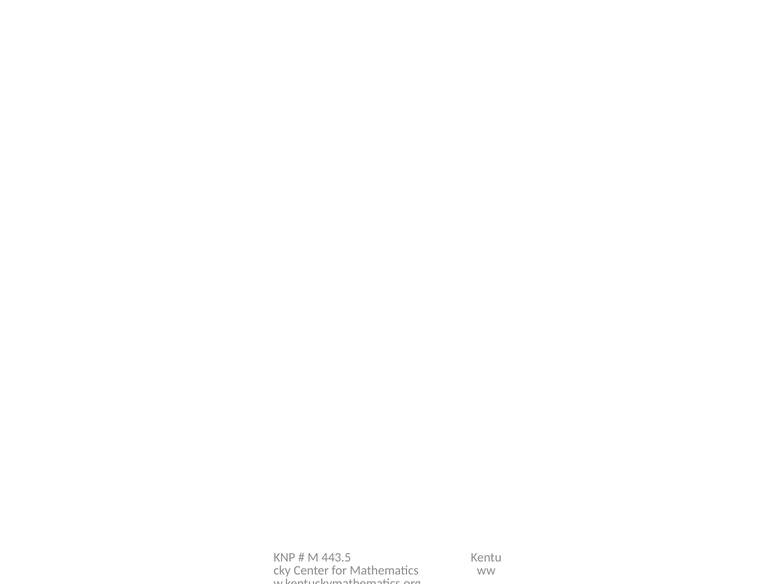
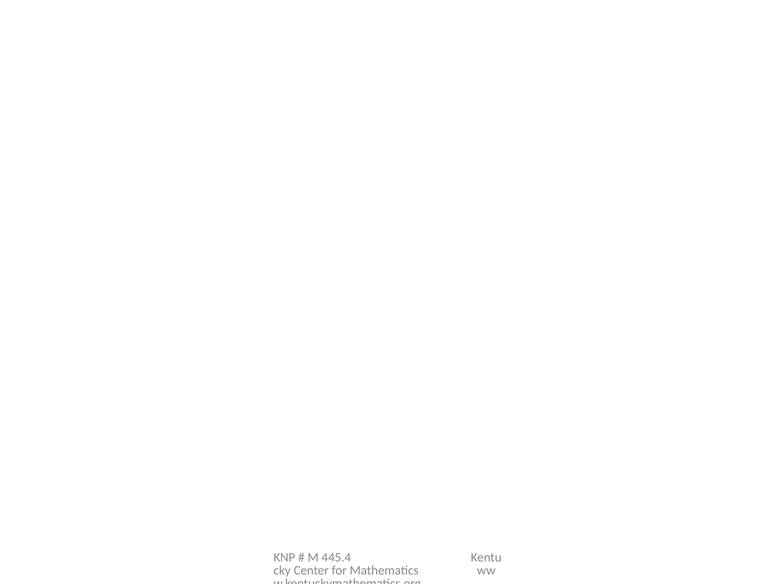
443.5: 443.5 -> 445.4 (336, 557)
